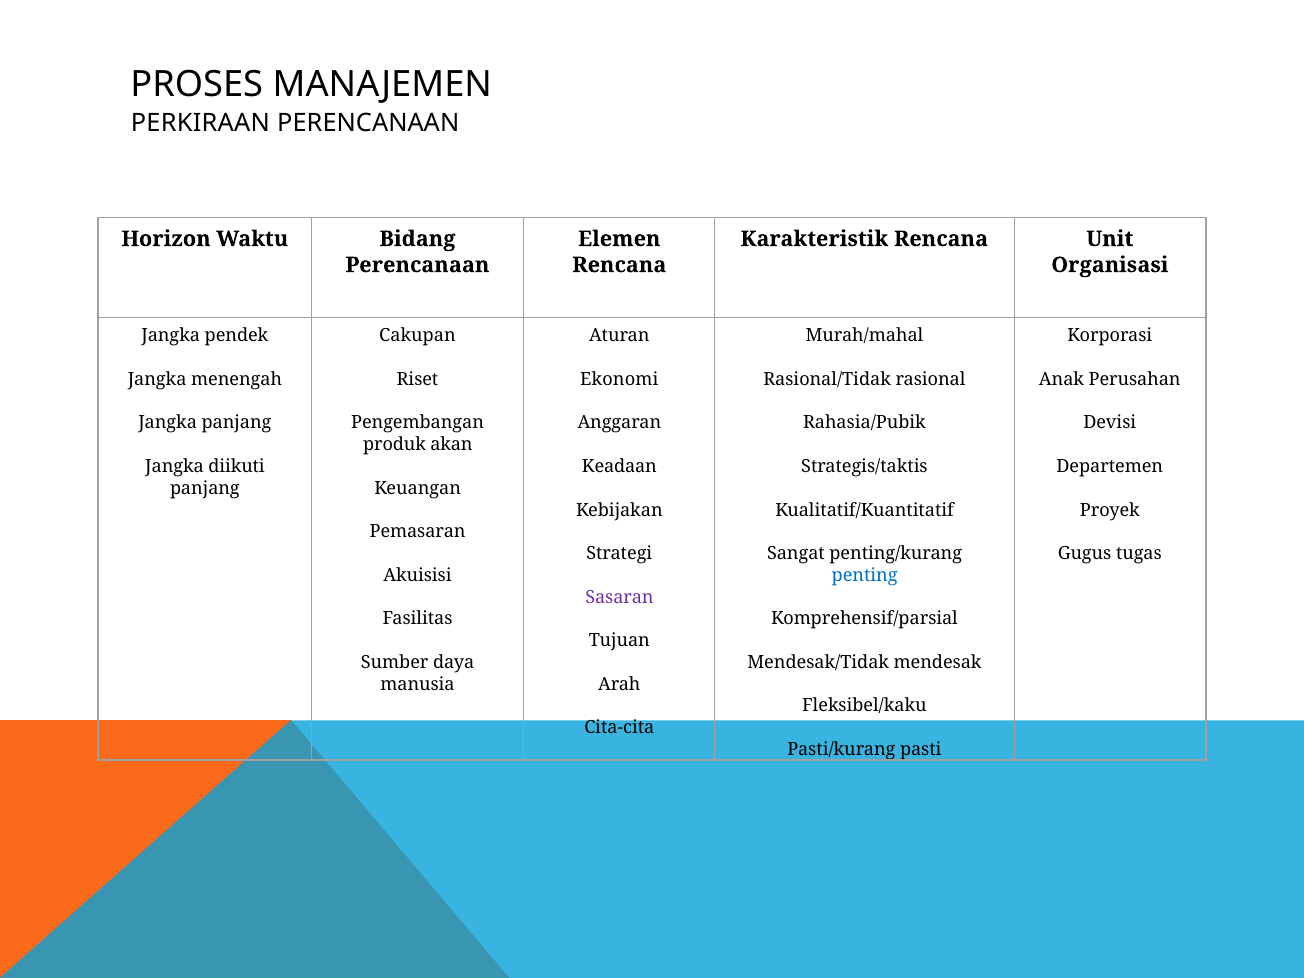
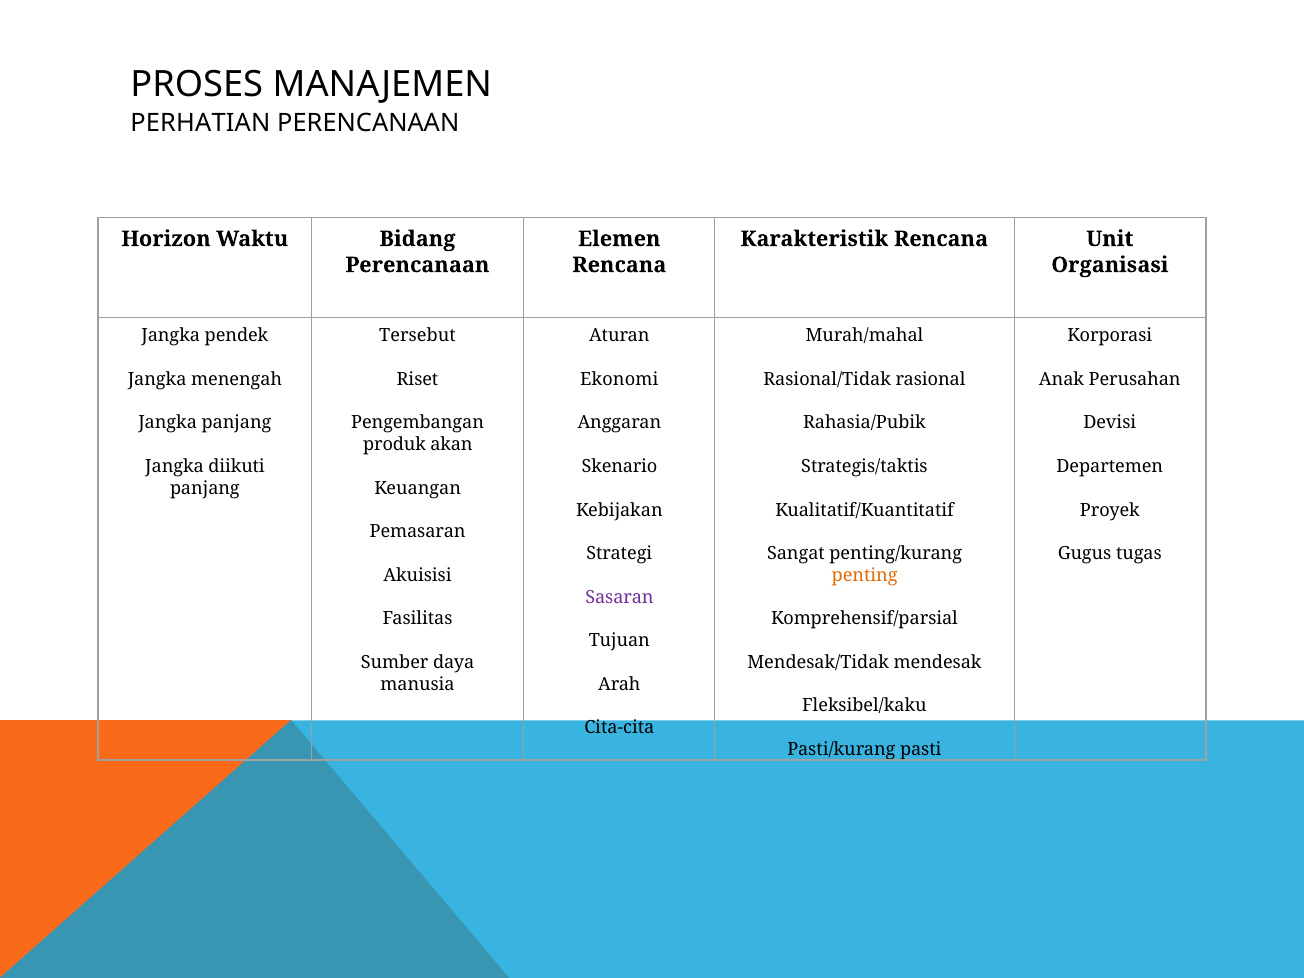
PERKIRAAN: PERKIRAAN -> PERHATIAN (200, 123)
Cakupan: Cakupan -> Tersebut (417, 336)
Keadaan: Keadaan -> Skenario (619, 467)
penting colour: blue -> orange (865, 575)
